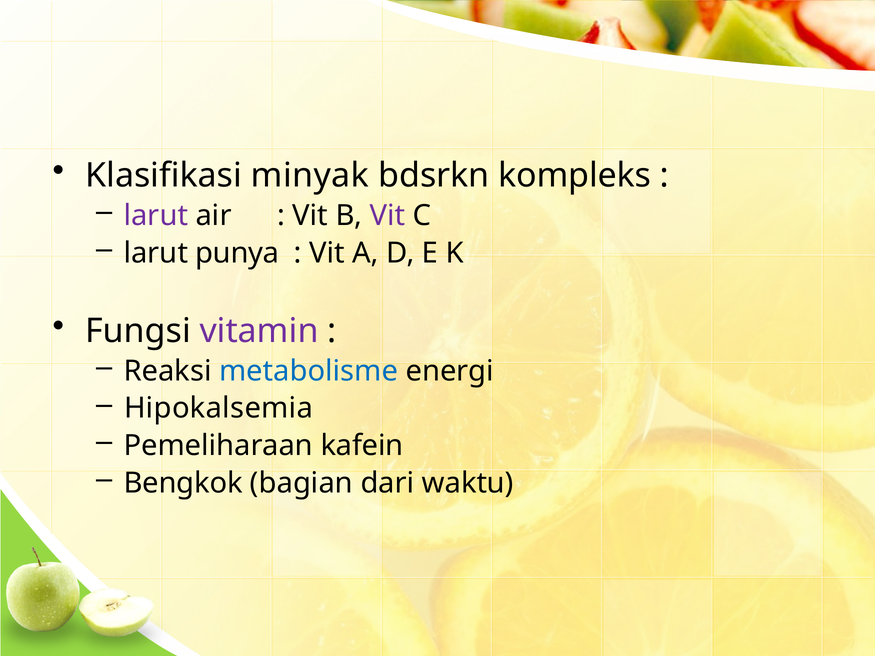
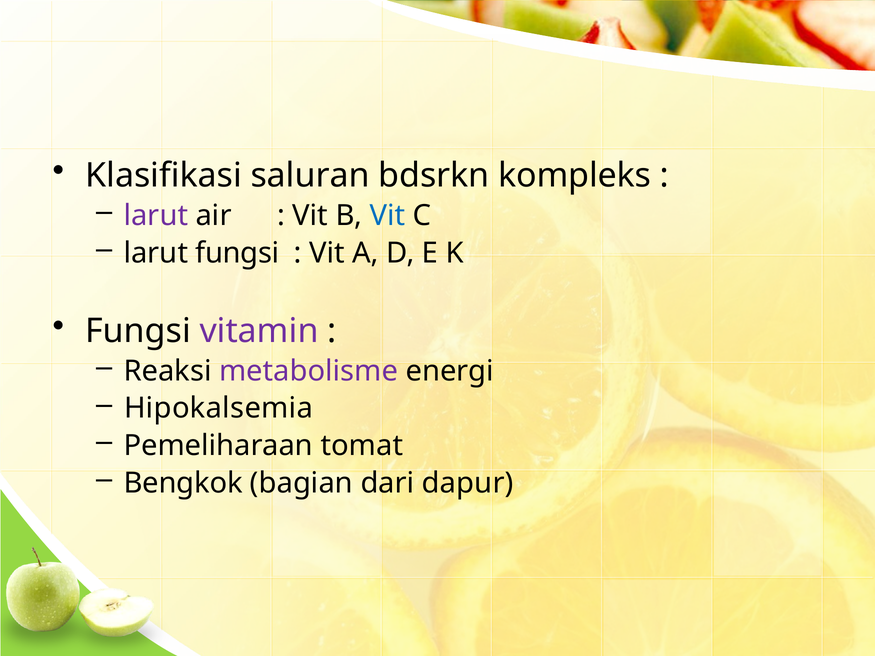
minyak: minyak -> saluran (310, 176)
Vit colour: purple -> blue (387, 216)
larut punya: punya -> fungsi (237, 253)
metabolisme colour: blue -> purple (309, 371)
kafein: kafein -> tomat (362, 446)
waktu: waktu -> dapur (468, 483)
